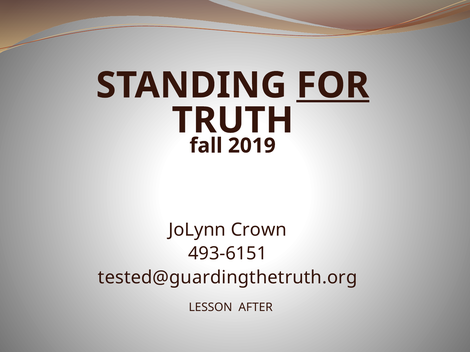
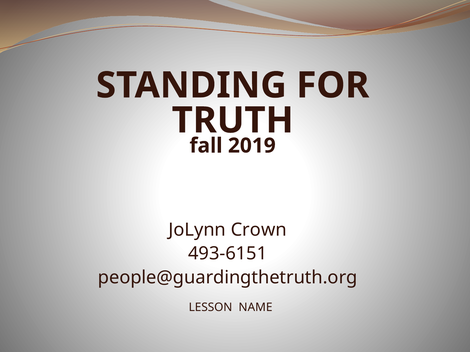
FOR underline: present -> none (333, 86)
tested@guardingthetruth.org: tested@guardingthetruth.org -> people@guardingthetruth.org (228, 278)
AFTER: AFTER -> NAME (256, 308)
